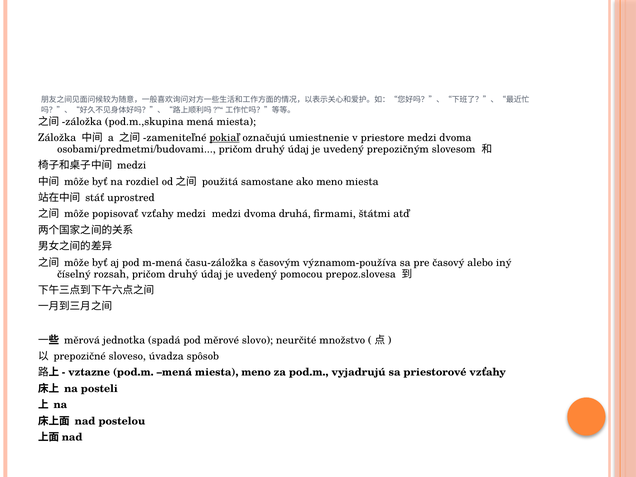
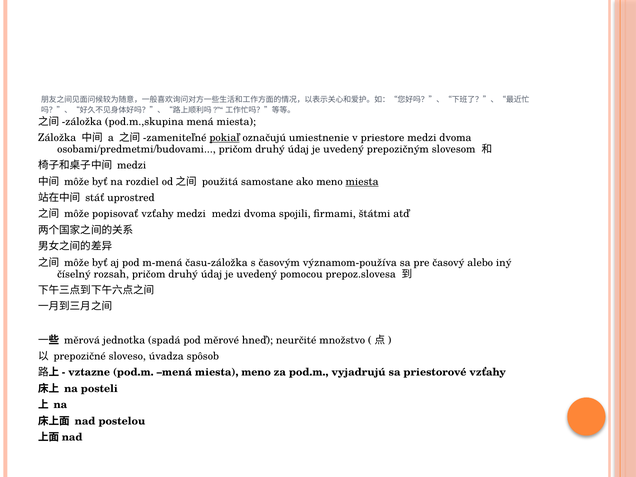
miesta underline: none -> present (362, 182)
druhá: druhá -> spojili (295, 214)
slovo: slovo -> hneď (257, 340)
